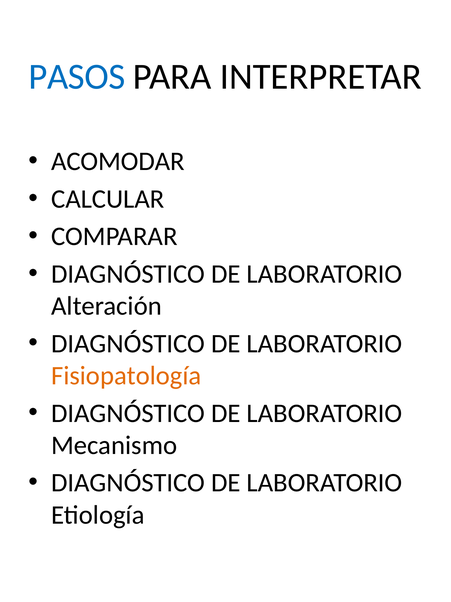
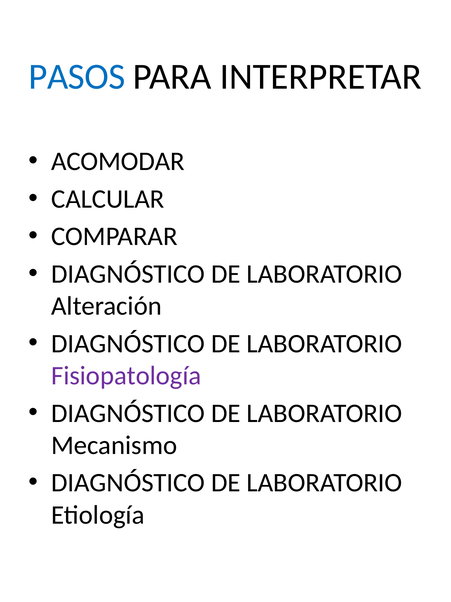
Fisiopatología colour: orange -> purple (126, 375)
